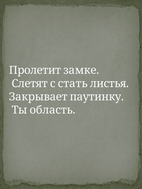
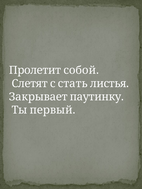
замке: замке -> собой (81, 70)
область: область -> первый (53, 110)
